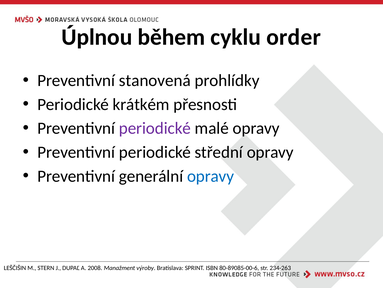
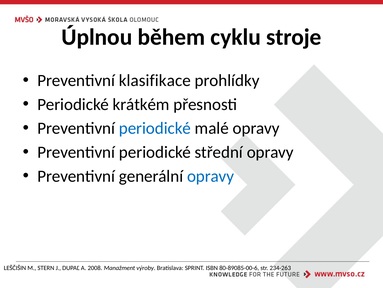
order: order -> stroje (294, 37)
stanovená: stanovená -> klasifikace (155, 80)
periodické colour: purple -> blue (155, 128)
